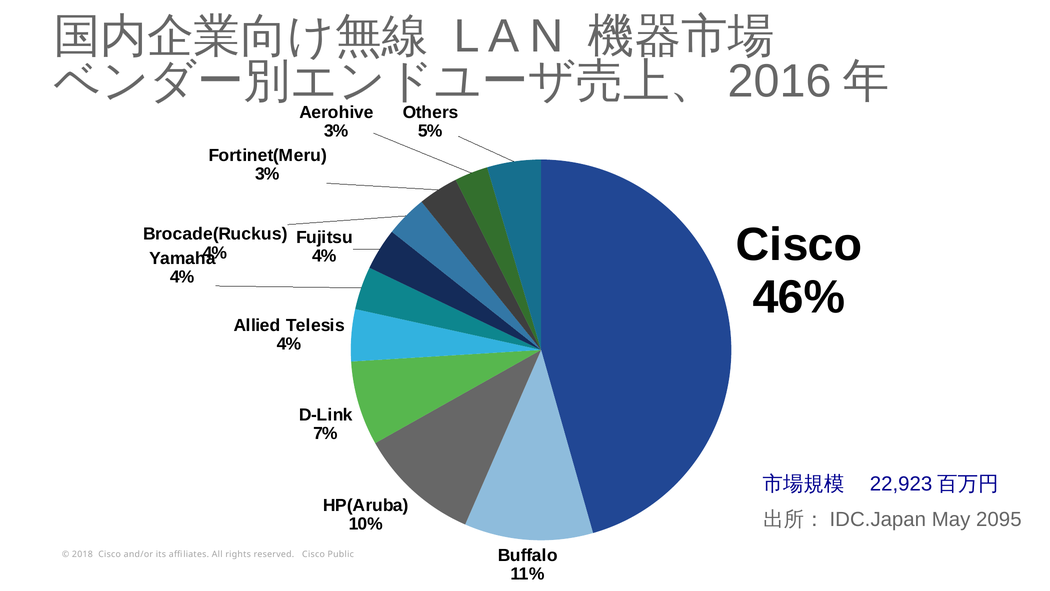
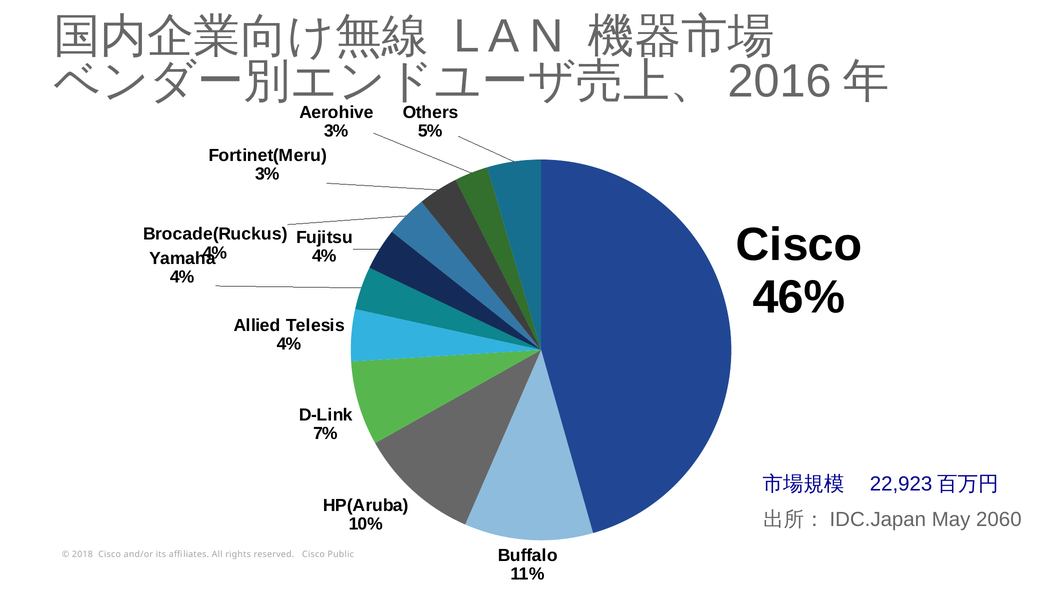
2095: 2095 -> 2060 (999, 519)
